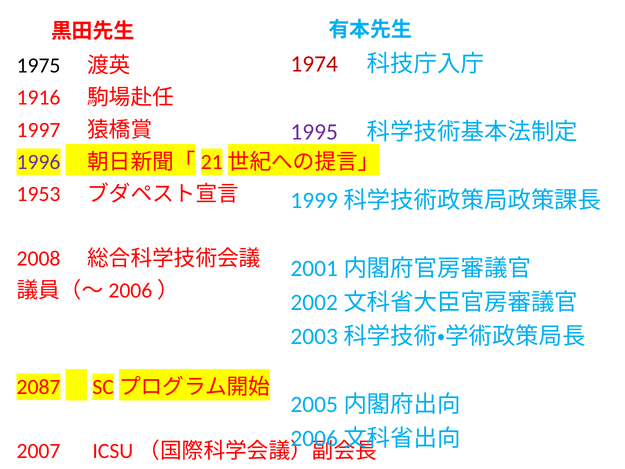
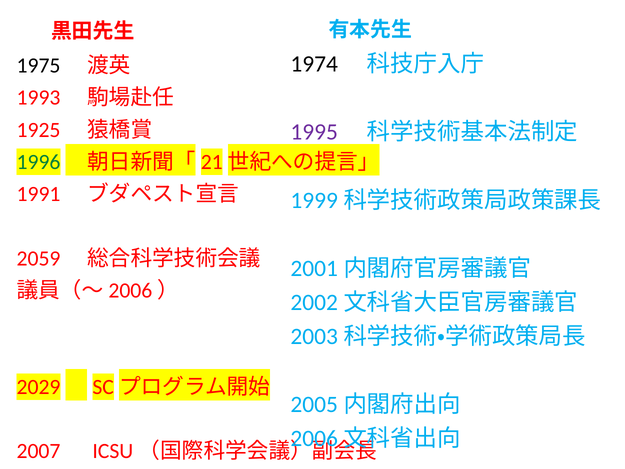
1974 colour: red -> black (314, 64)
1916: 1916 -> 1993 (39, 98)
1997: 1997 -> 1925 (39, 130)
1996 colour: purple -> green (39, 162)
1953: 1953 -> 1991 (39, 194)
2008: 2008 -> 2059 (39, 258)
2087: 2087 -> 2029 (39, 387)
